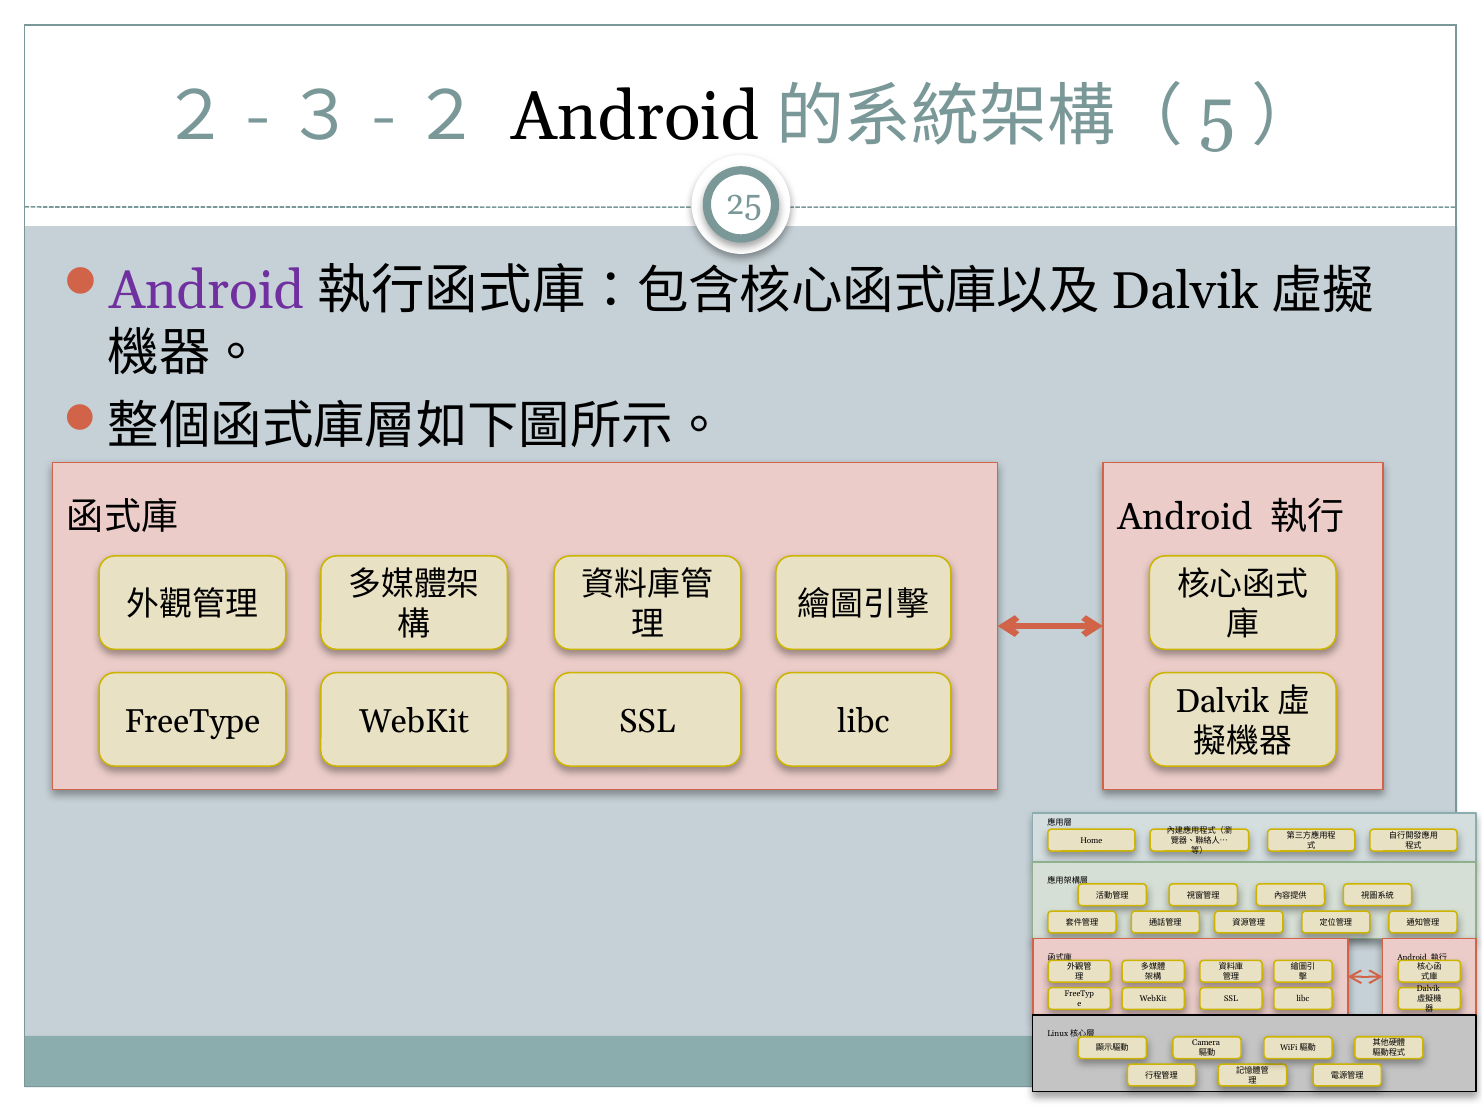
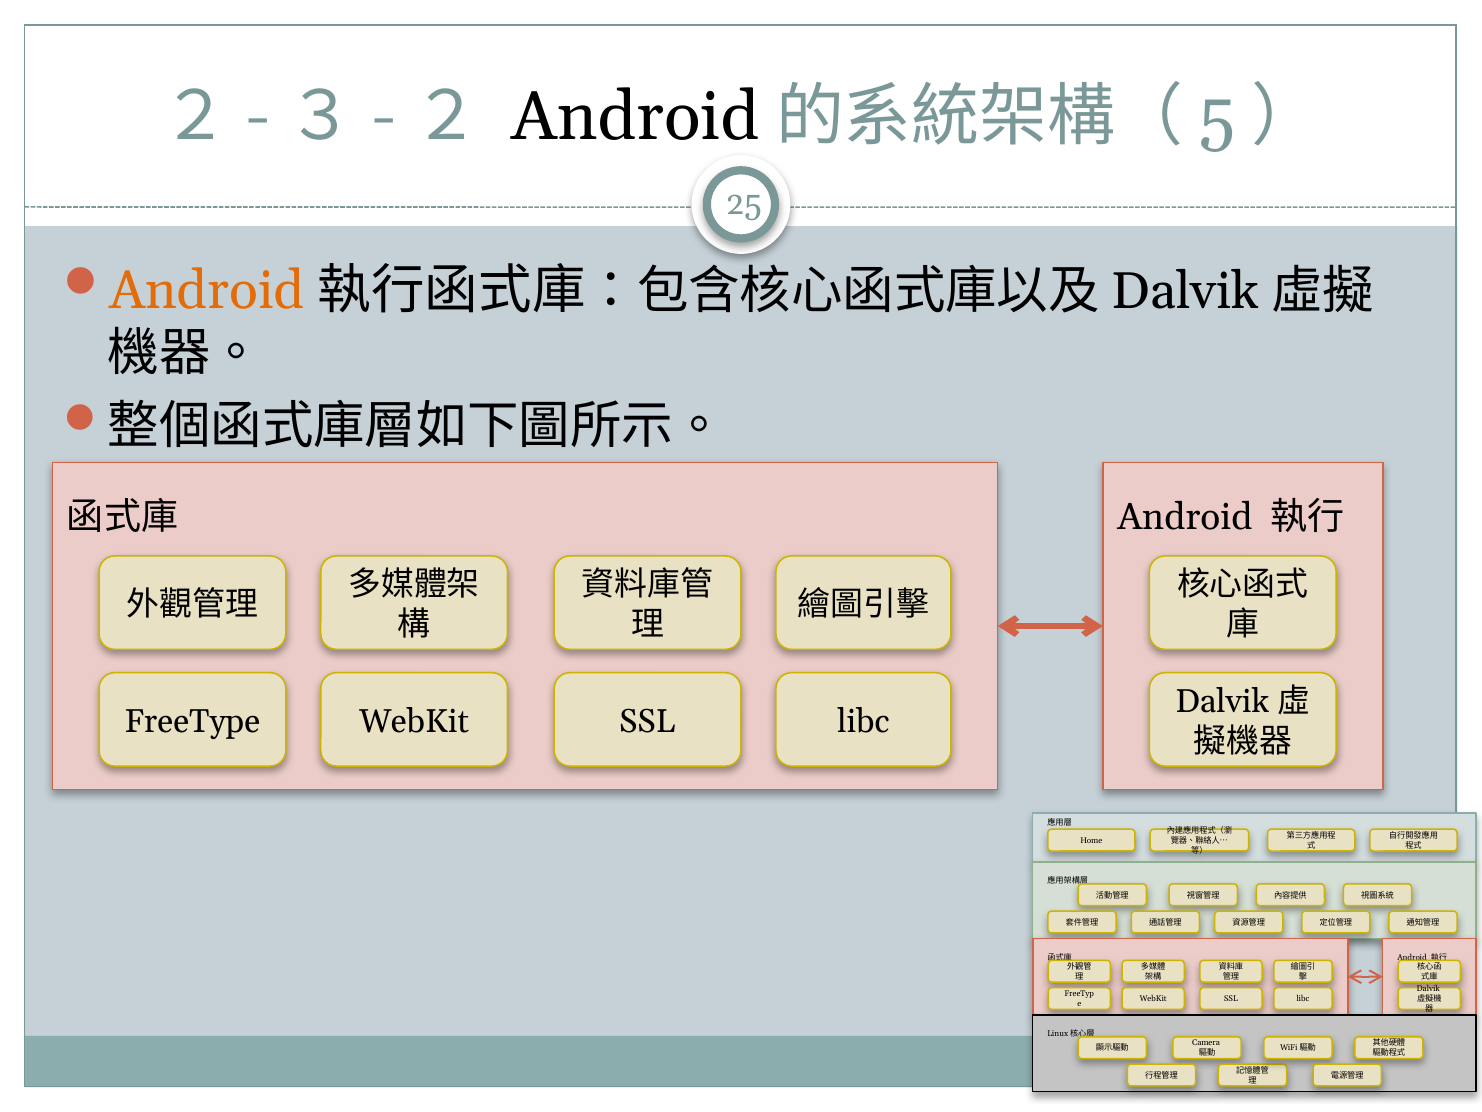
Android colour: purple -> orange (207, 291)
